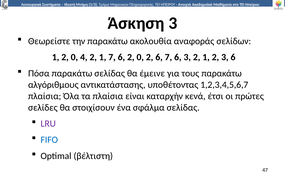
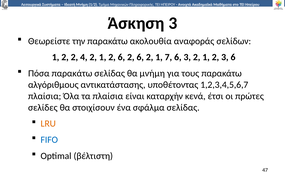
1 2 0: 0 -> 2 (74, 57)
4 2 1 7: 7 -> 2 (112, 57)
6 2 0: 0 -> 6 (140, 57)
6: 6 -> 1 (159, 57)
θα έμεινε: έμεινε -> μνήμη (152, 73)
LRU colour: purple -> orange (48, 124)
